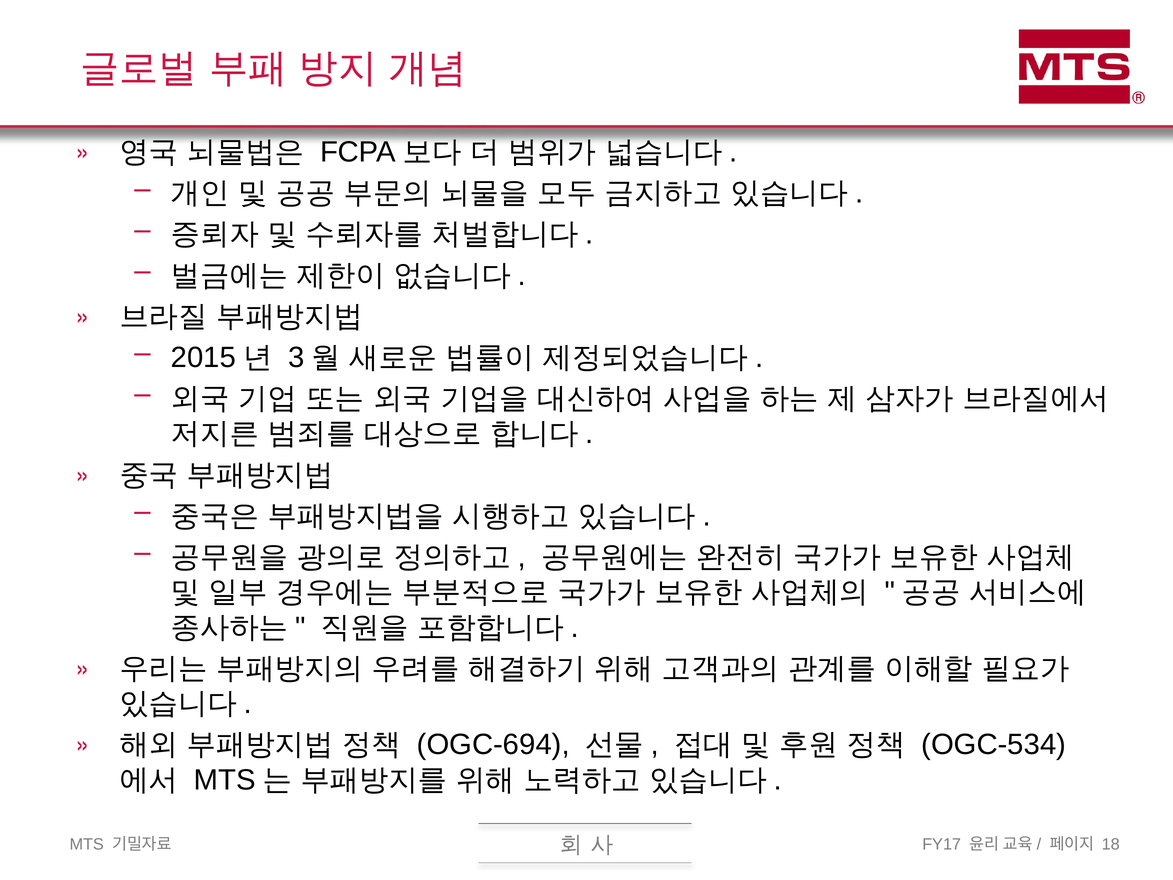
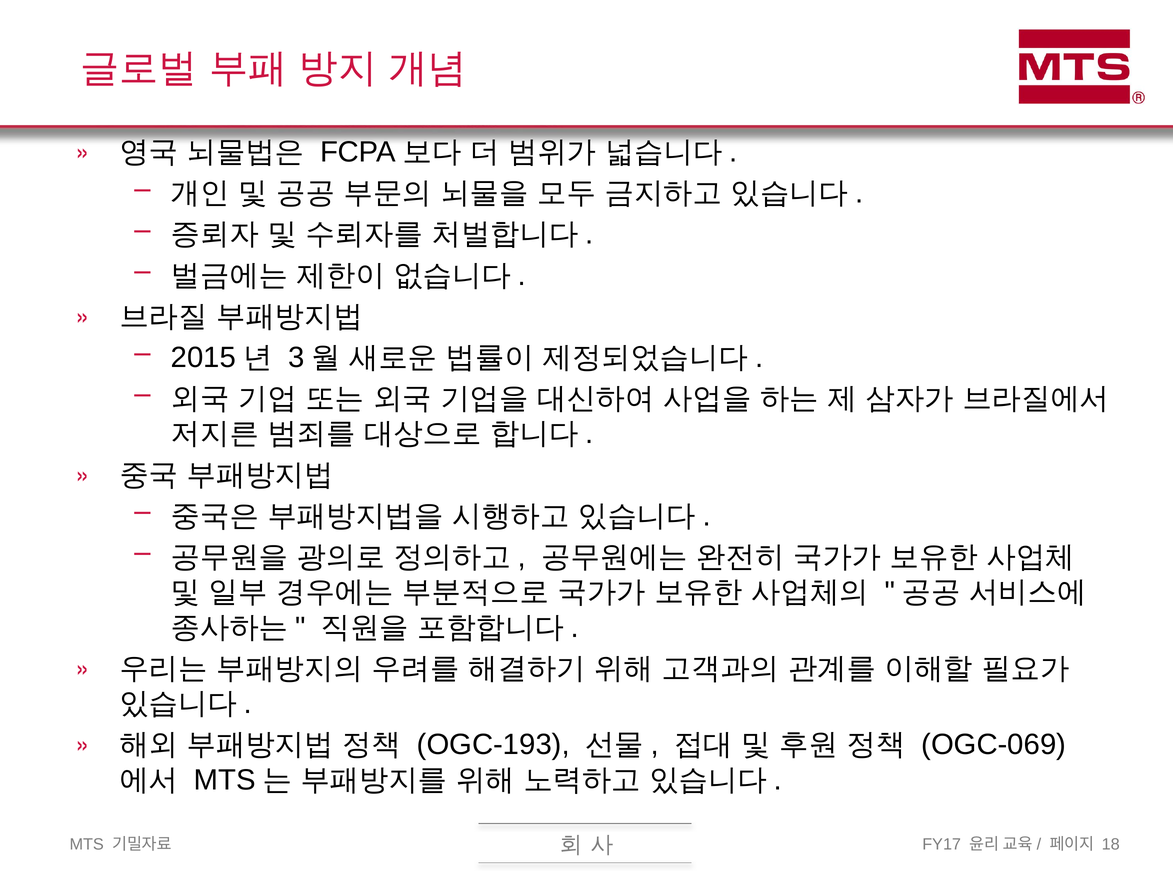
OGC-694: OGC-694 -> OGC-193 (493, 745)
OGC-534: OGC-534 -> OGC-069 (994, 745)
